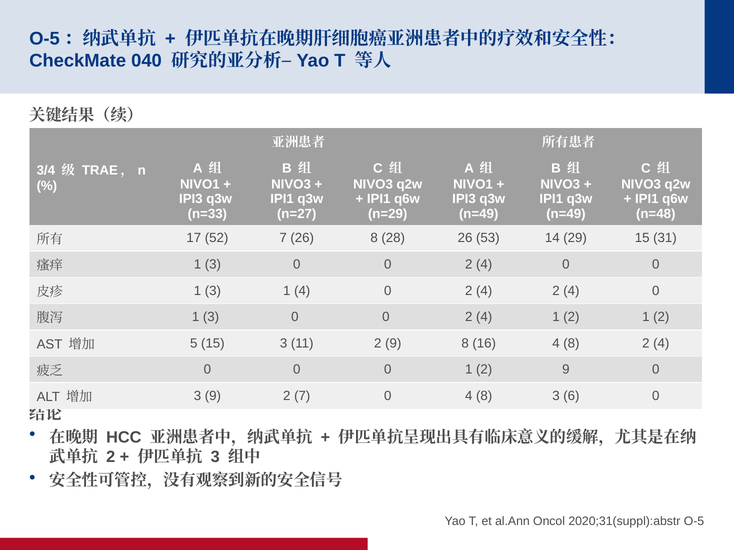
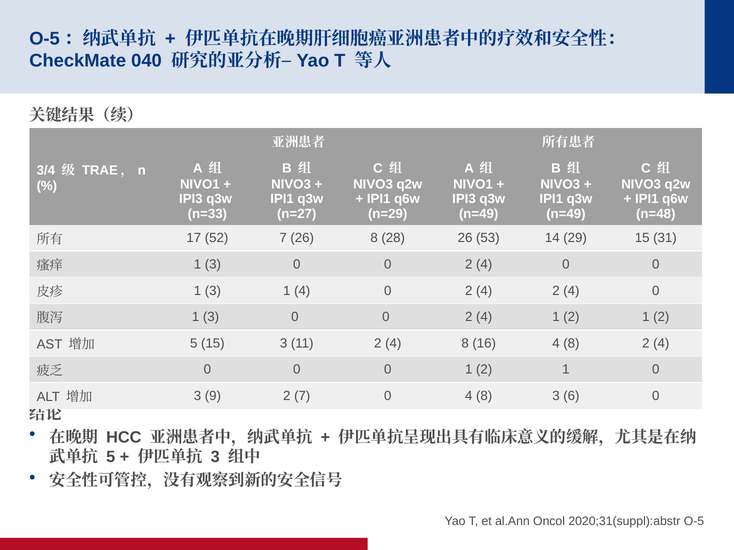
11 2 9: 9 -> 4 (393, 344)
0 1 2 9: 9 -> 1 (566, 370)
2: 2 -> 5 (111, 457)
